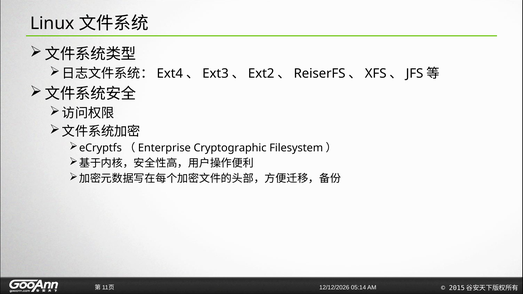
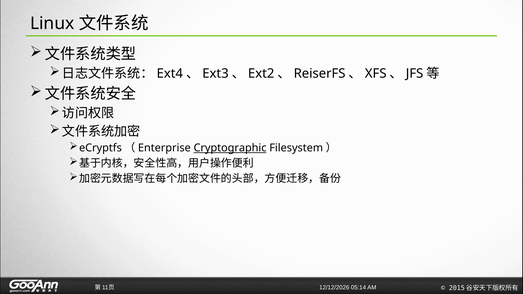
Cryptographic underline: none -> present (230, 148)
